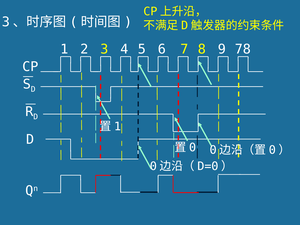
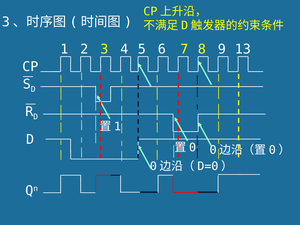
78: 78 -> 13 (243, 49)
